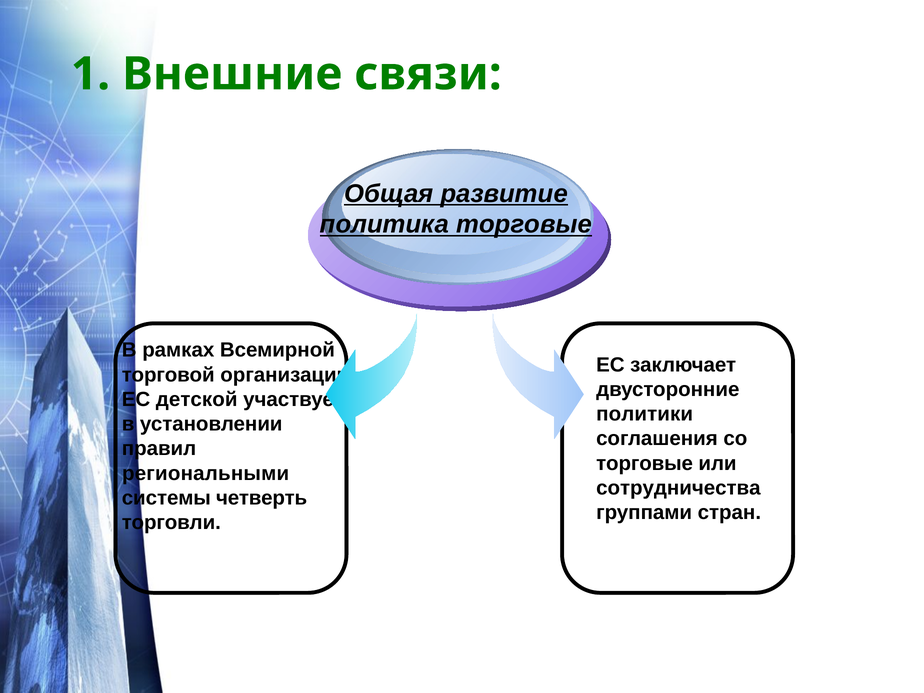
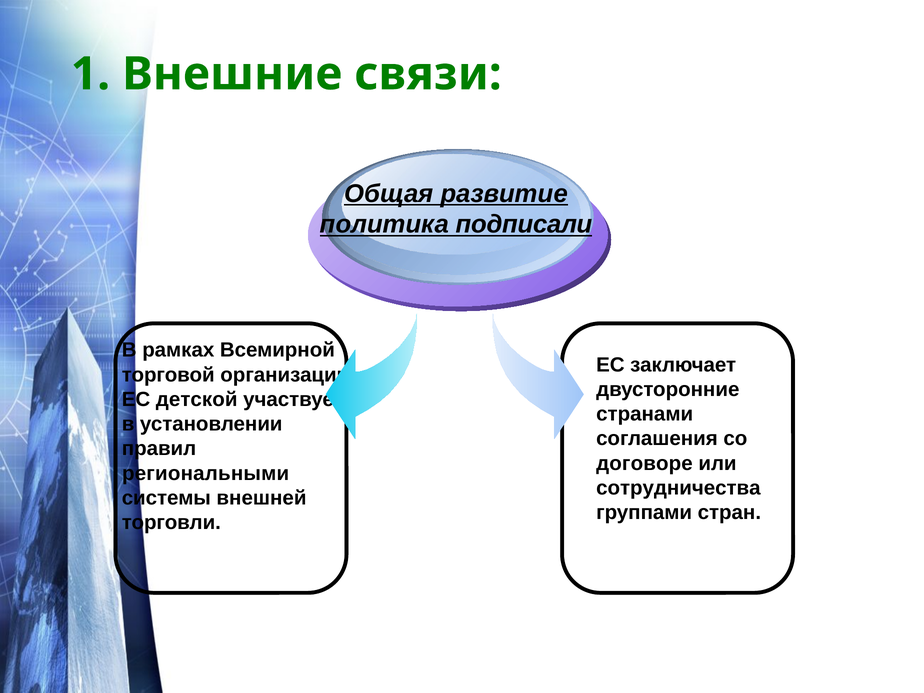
политика торговые: торговые -> подписали (524, 224)
политики: политики -> странами (645, 414)
торговые: торговые -> договоре (644, 463)
четверть: четверть -> внешней (261, 498)
